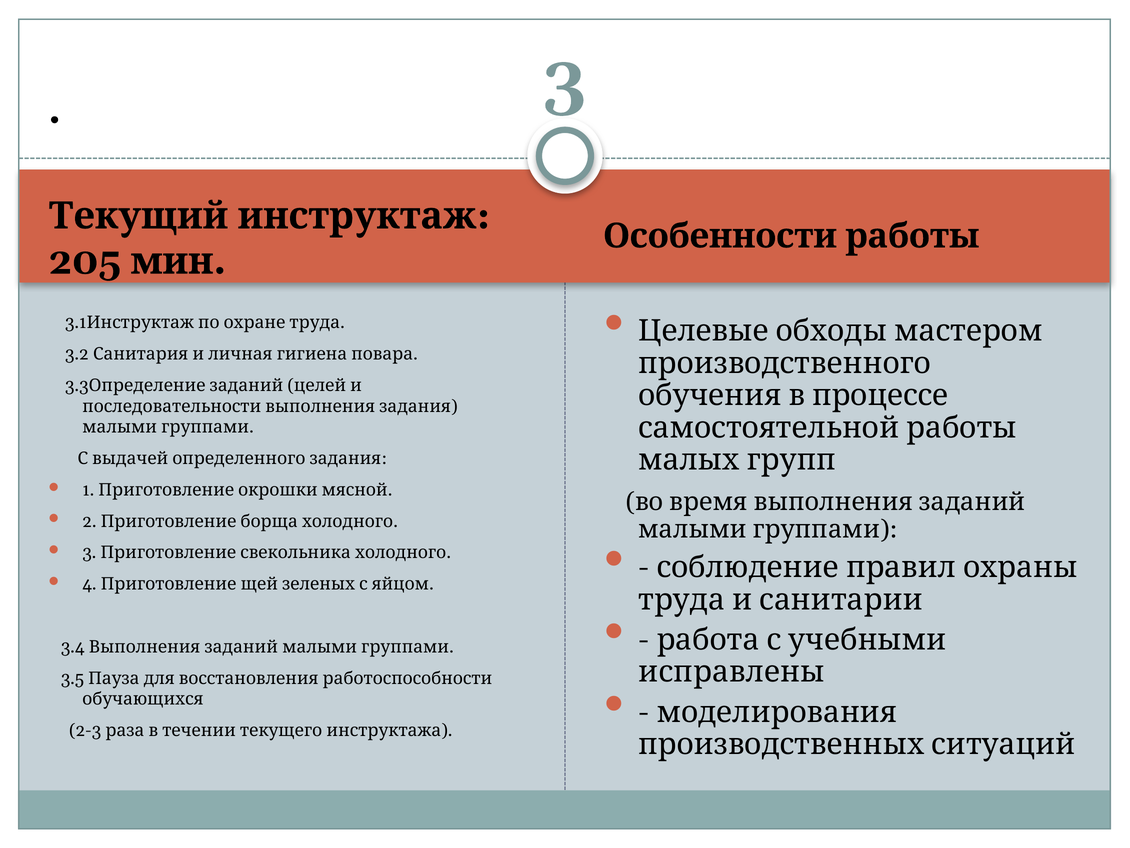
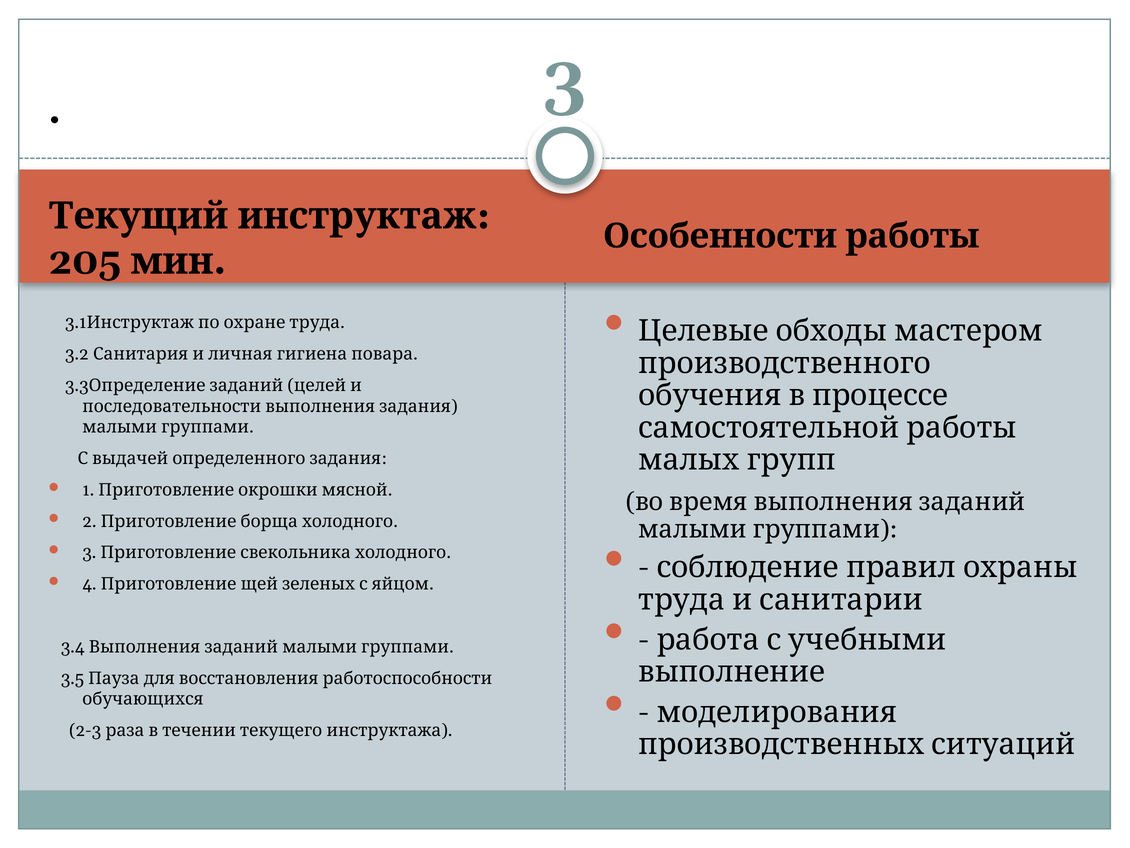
исправлены: исправлены -> выполнение (732, 672)
